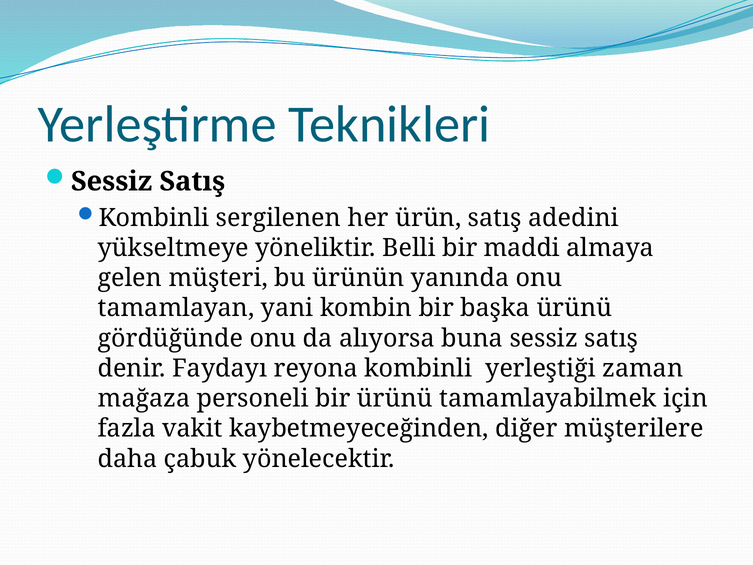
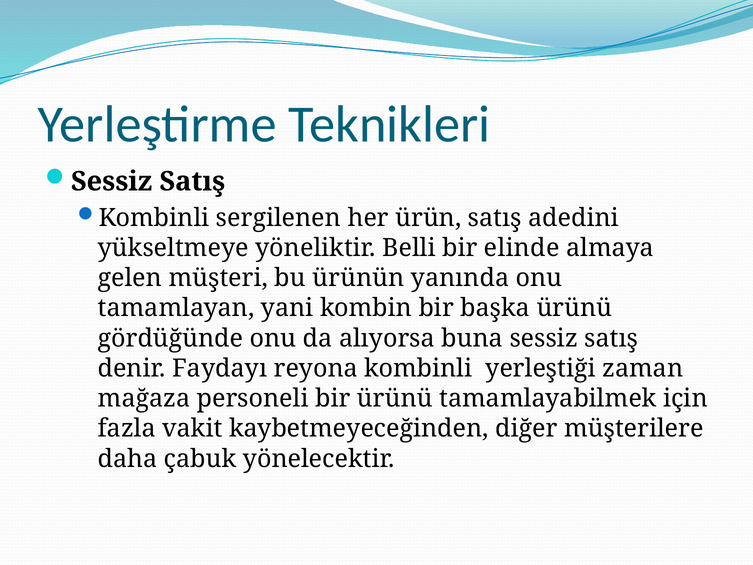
maddi: maddi -> elinde (522, 248)
